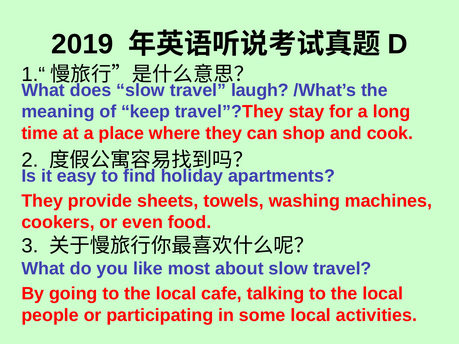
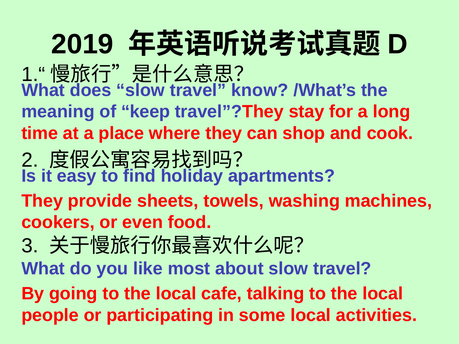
laugh: laugh -> know (260, 90)
